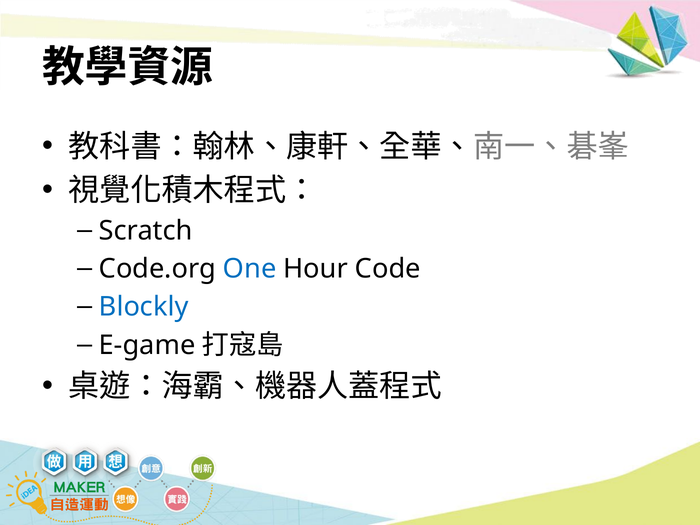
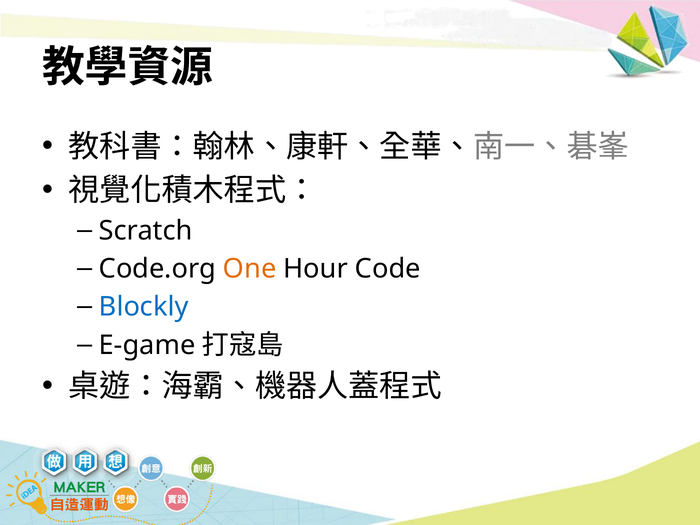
One colour: blue -> orange (250, 269)
